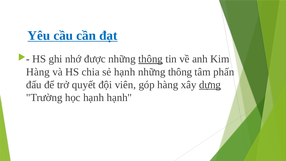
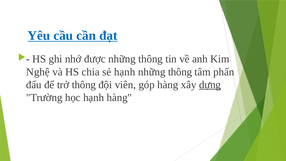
thông underline: present -> none (151, 59)
Hàng: Hàng -> Nghệ (38, 72)
trở quyết: quyết -> thông (84, 85)
hạnh hạnh: hạnh -> hàng (119, 98)
